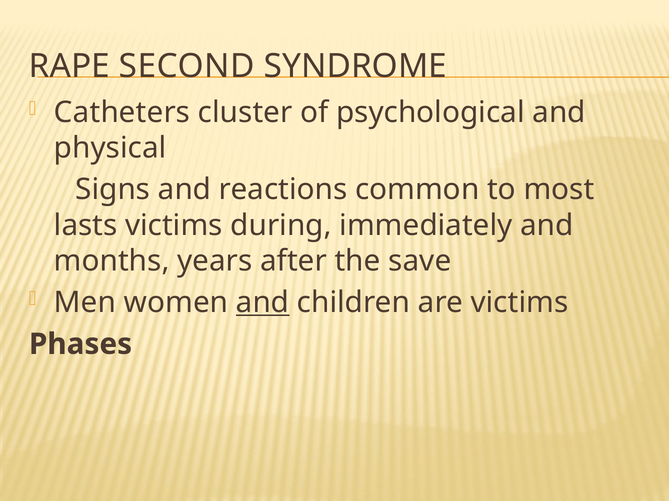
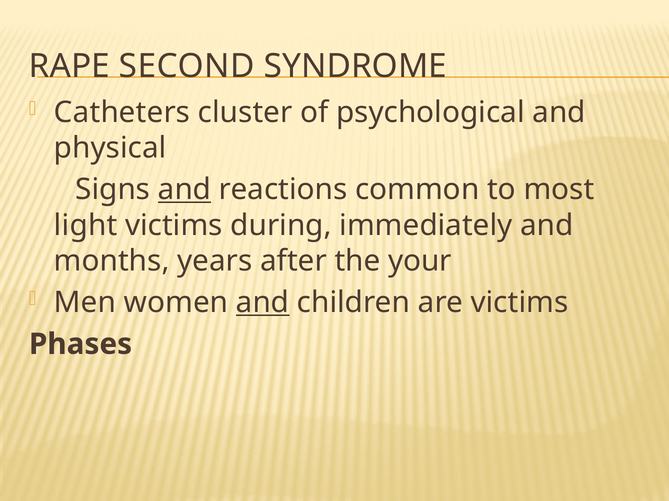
and underline: none -> present (185, 190)
lasts: lasts -> light (86, 226)
save: save -> your (420, 261)
